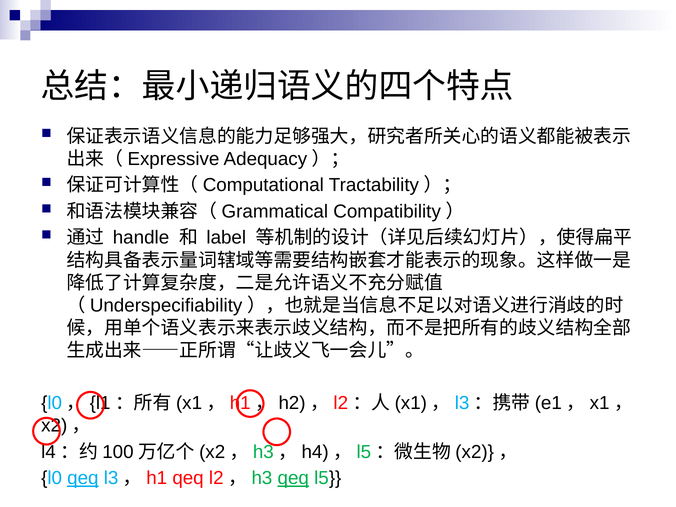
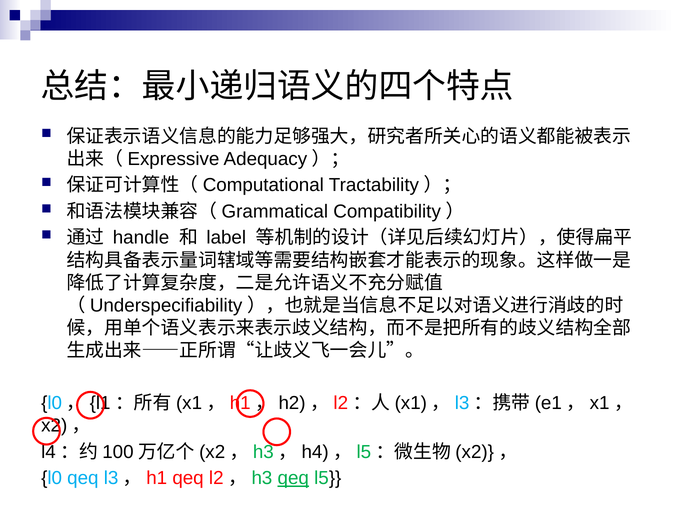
qeq underline: present -> none (83, 478)
